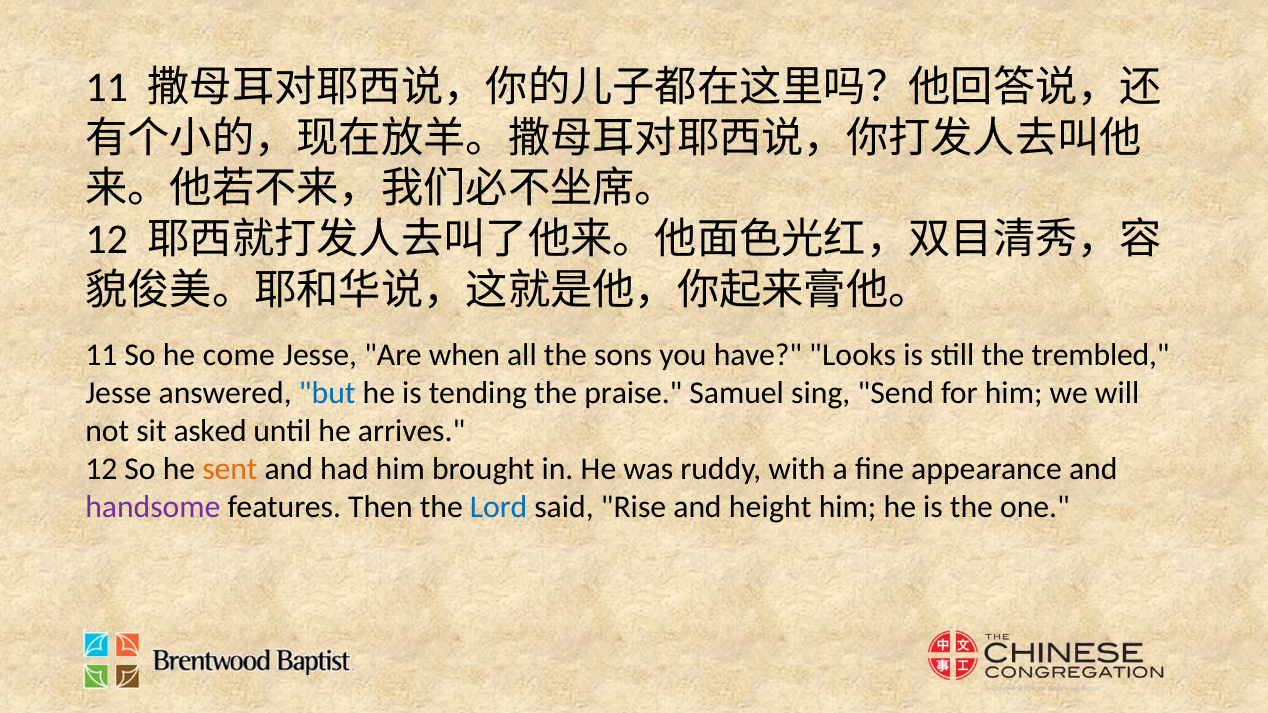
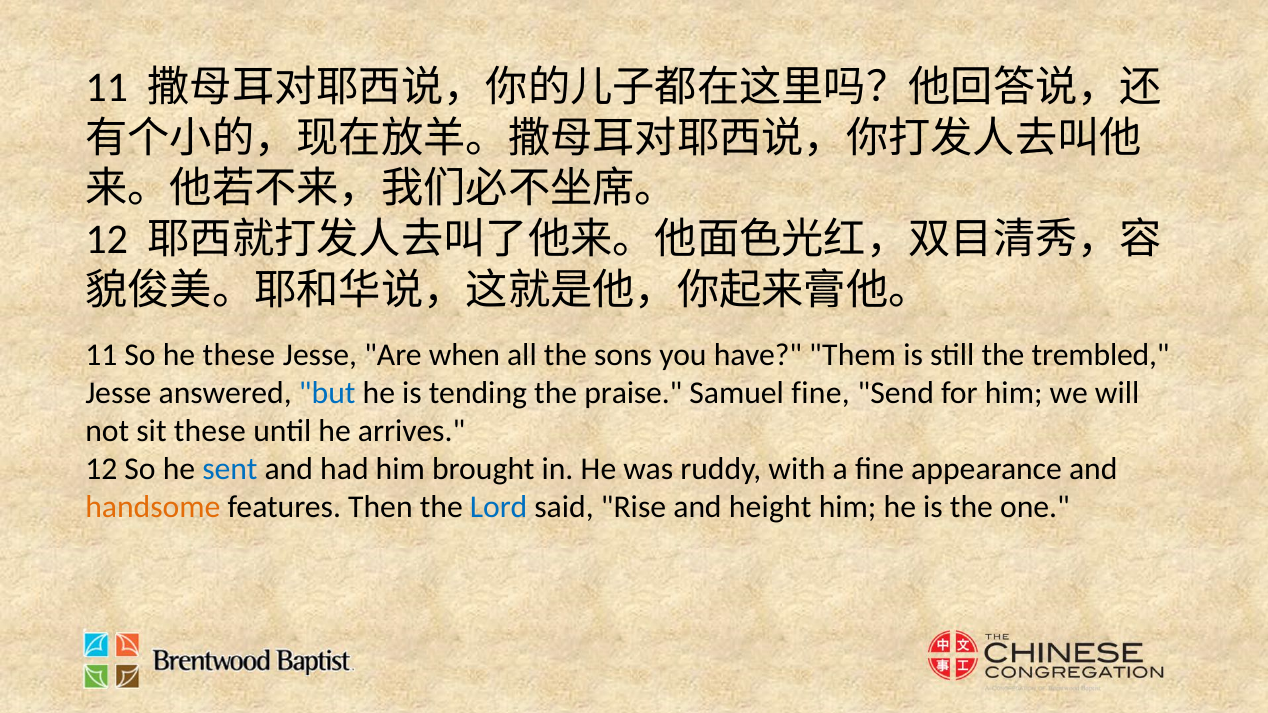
he come: come -> these (239, 355)
Looks: Looks -> Them (853, 355)
Samuel sing: sing -> fine (821, 393)
sit asked: asked -> these (210, 431)
sent colour: orange -> blue (230, 469)
handsome colour: purple -> orange (153, 507)
